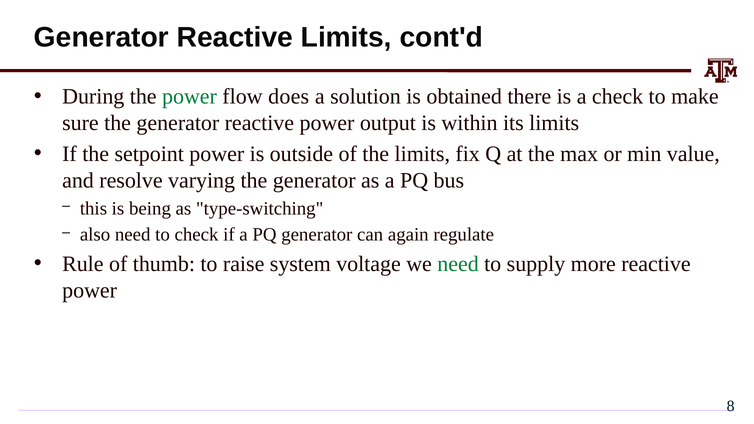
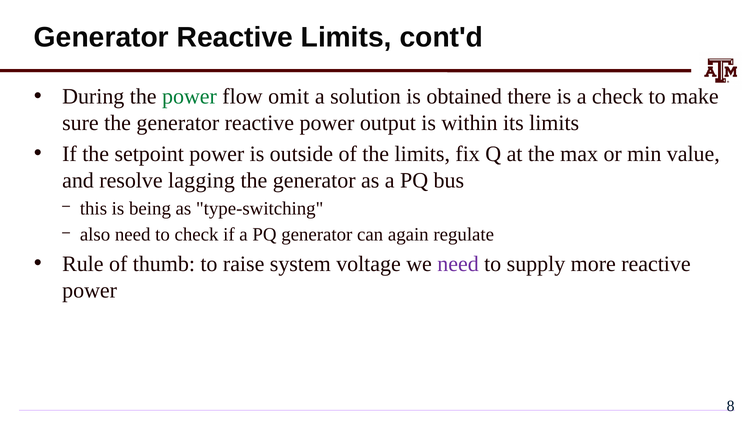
does: does -> omit (289, 97)
varying: varying -> lagging (202, 180)
need colour: green -> purple (458, 264)
